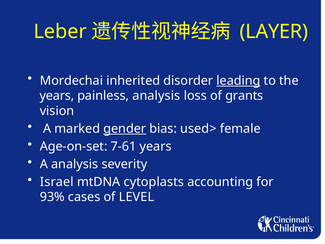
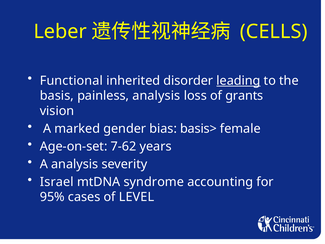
LAYER: LAYER -> CELLS (274, 31)
Mordechai: Mordechai -> Functional (71, 81)
years: years -> basis (57, 96)
gender underline: present -> none (125, 129)
used>: used> -> basis> (198, 129)
7-61: 7-61 -> 7-62 (124, 146)
cytoplasts: cytoplasts -> syndrome (154, 182)
93%: 93% -> 95% (52, 197)
